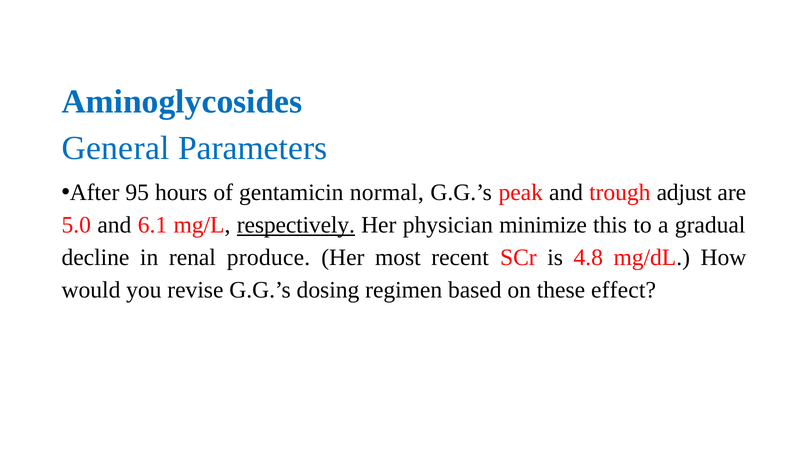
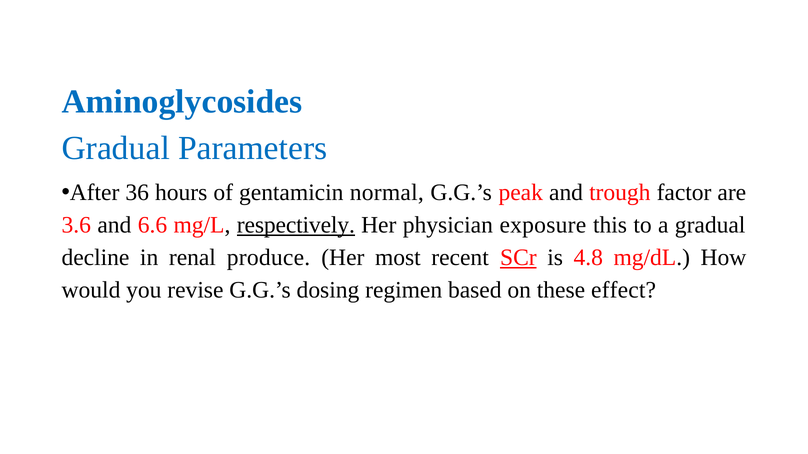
General: General -> Gradual (116, 148)
95: 95 -> 36 (137, 193)
adjust: adjust -> factor (684, 193)
5.0: 5.0 -> 3.6 (76, 225)
6.1: 6.1 -> 6.6 (152, 225)
minimize: minimize -> exposure (543, 225)
SCr underline: none -> present (518, 258)
